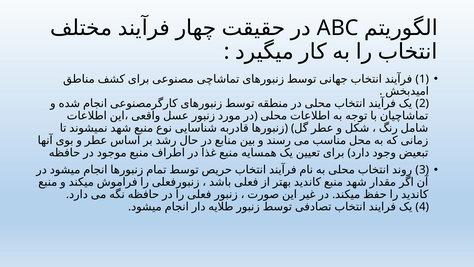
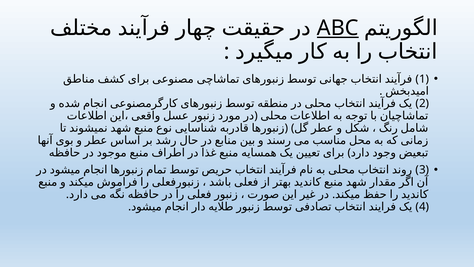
ABC underline: none -> present (338, 28)
